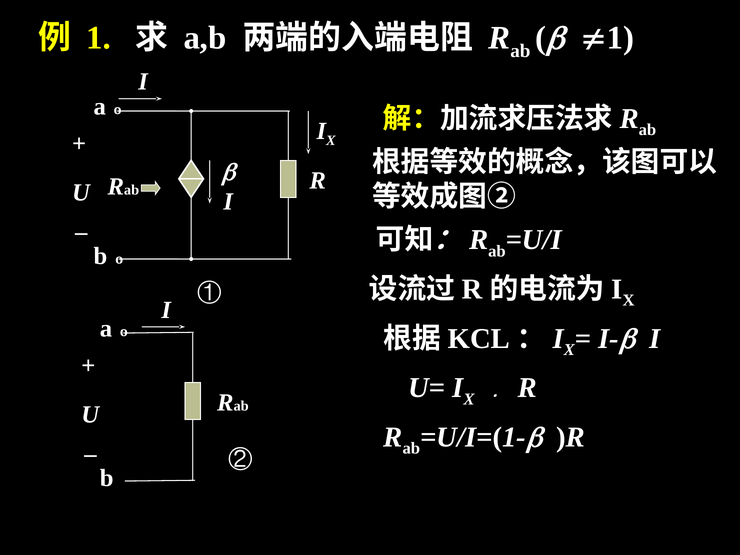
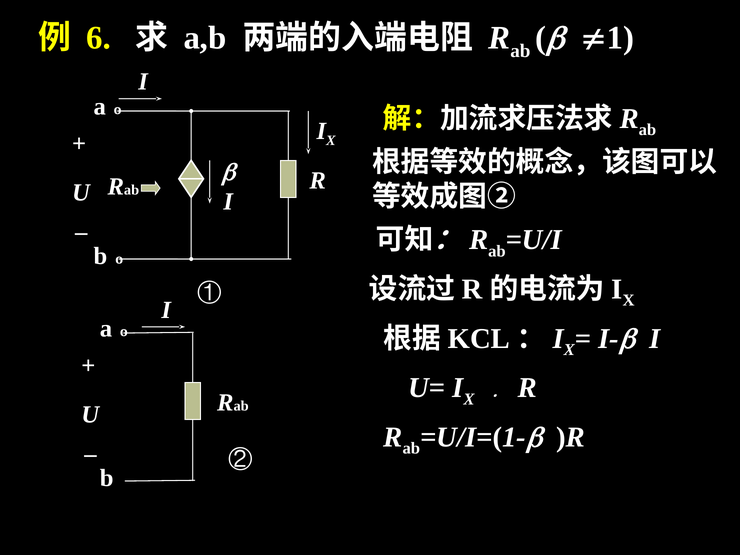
1: 1 -> 6 (99, 38)
